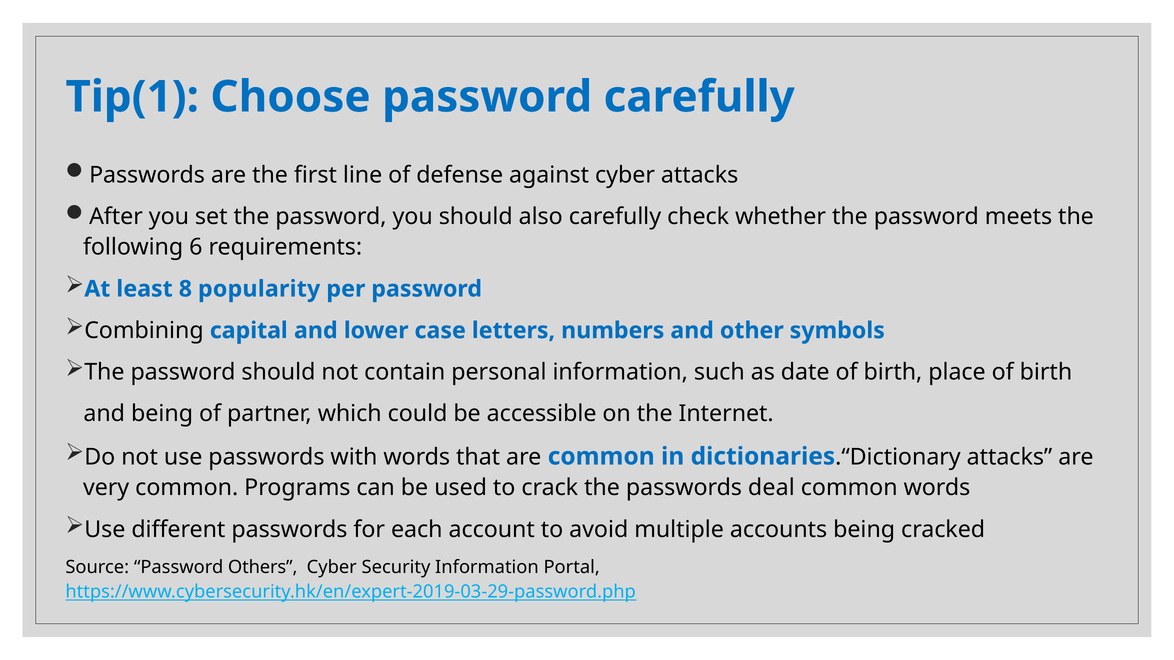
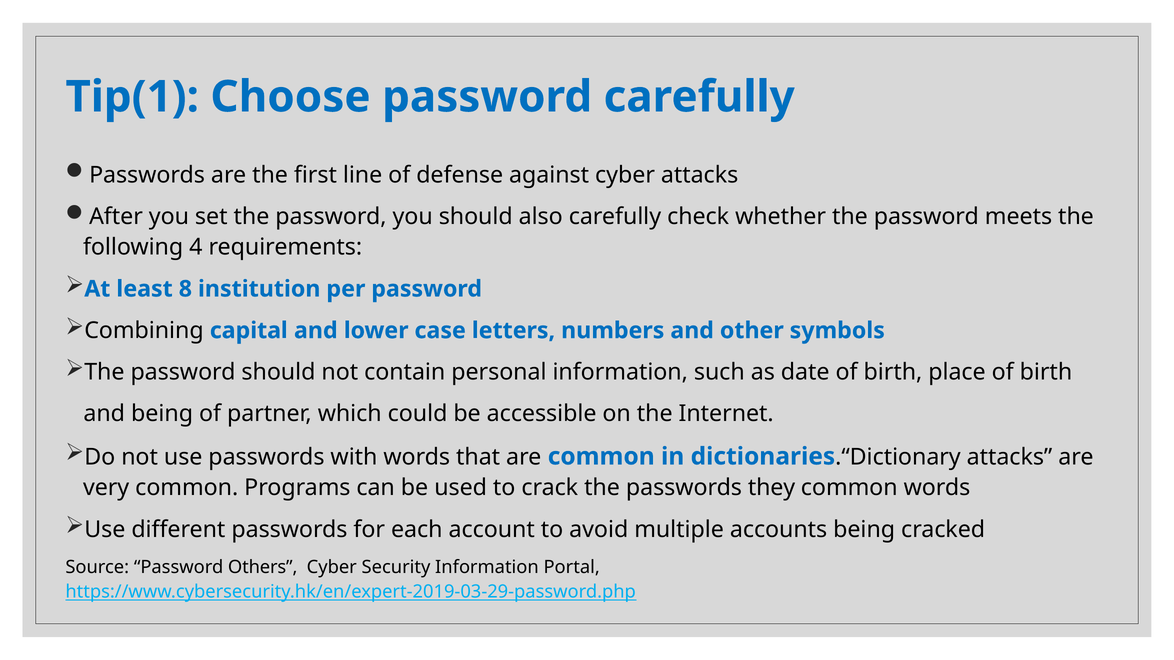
6: 6 -> 4 (196, 247)
popularity: popularity -> institution (259, 289)
deal: deal -> they (772, 488)
